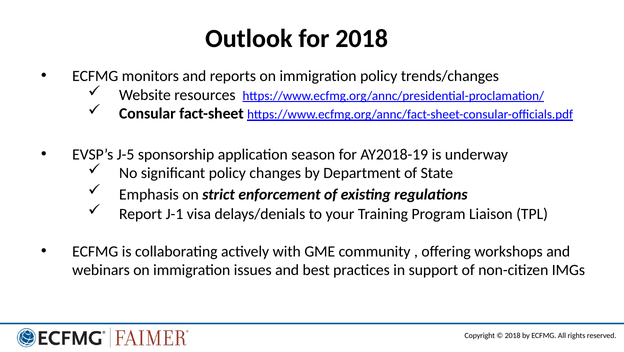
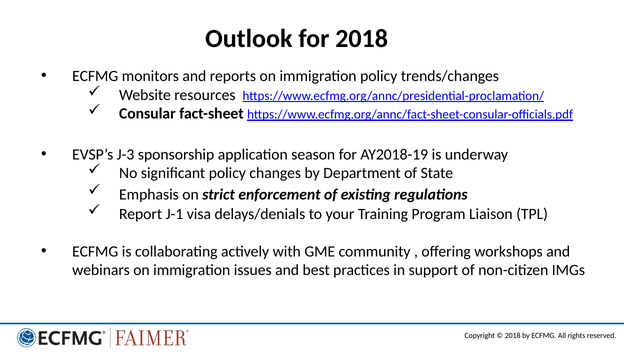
J-5: J-5 -> J-3 (126, 154)
